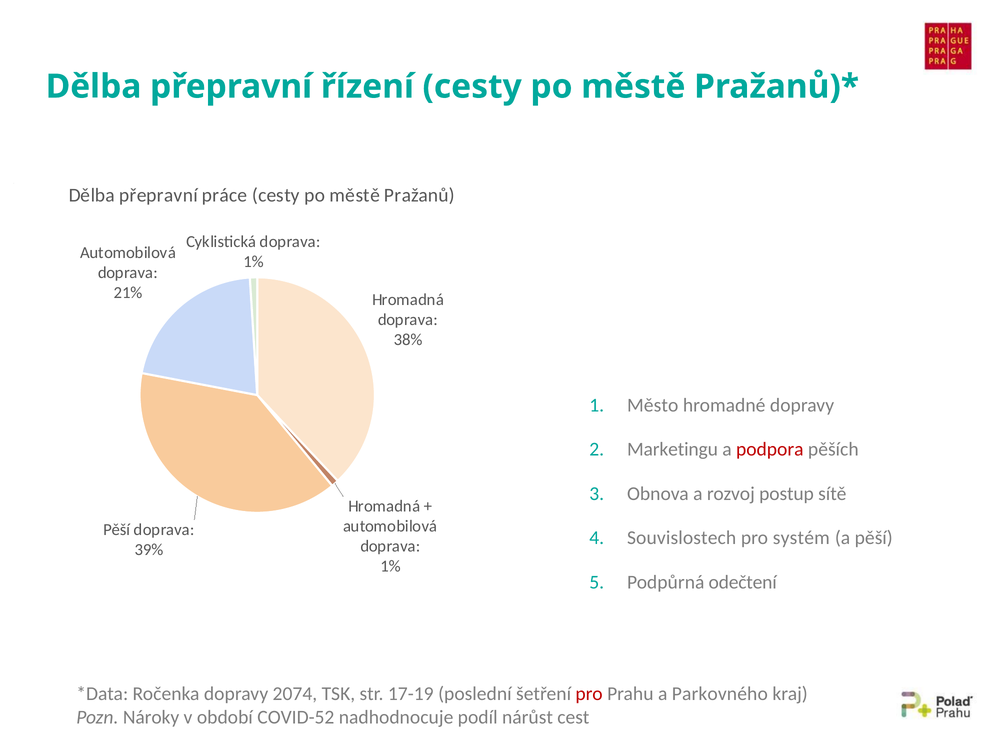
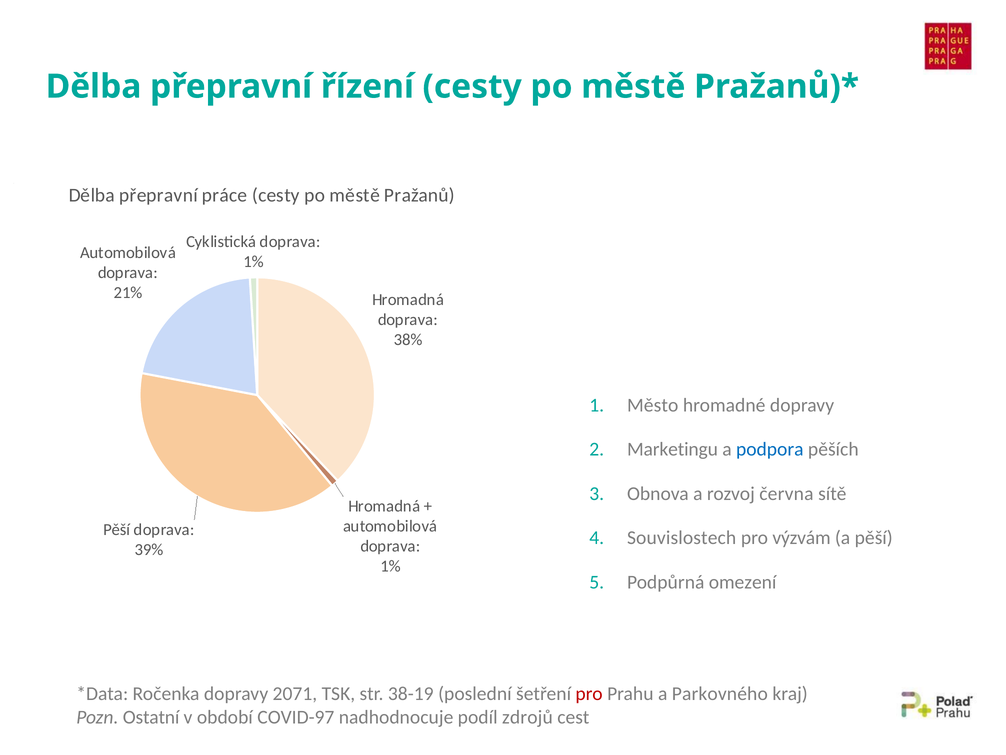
podpora colour: red -> blue (770, 449)
postup: postup -> června (786, 493)
systém: systém -> výzvám (802, 537)
odečtení: odečtení -> omezení (743, 582)
2074: 2074 -> 2071 (295, 693)
17-19: 17-19 -> 38-19 (411, 693)
Nároky: Nároky -> Ostatní (151, 717)
COVID-52: COVID-52 -> COVID-97 (296, 717)
nárůst: nárůst -> zdrojů (527, 717)
